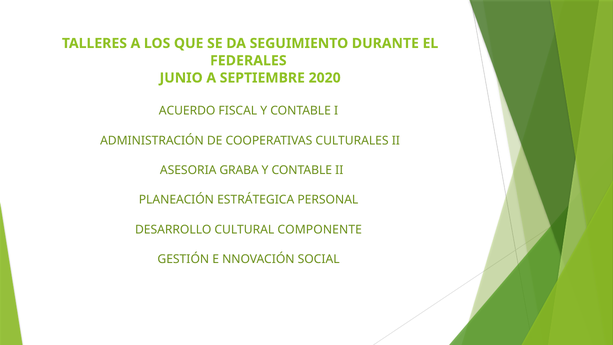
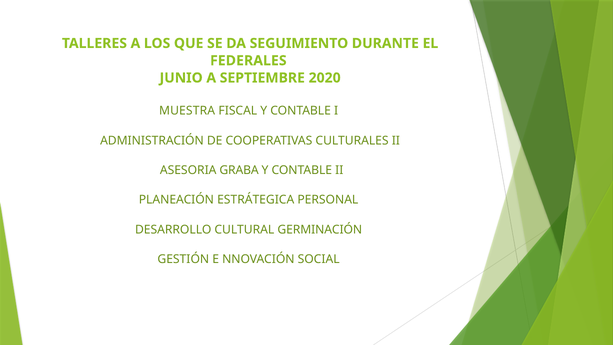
ACUERDO: ACUERDO -> MUESTRA (187, 111)
COMPONENTE: COMPONENTE -> GERMINACIÓN (320, 229)
